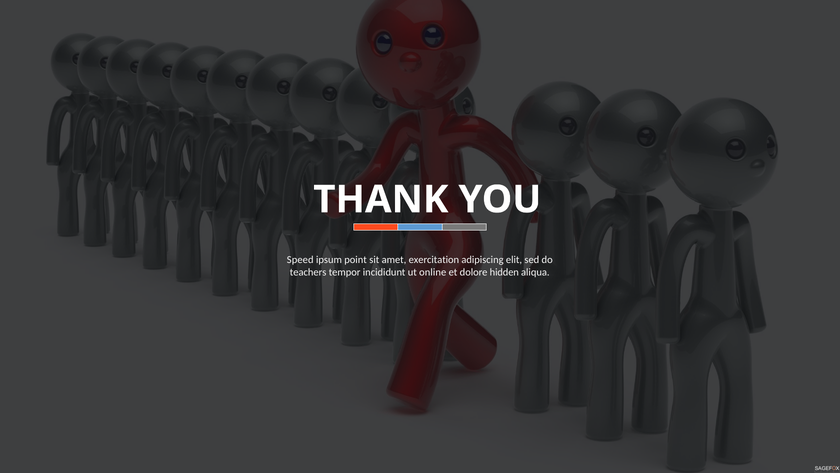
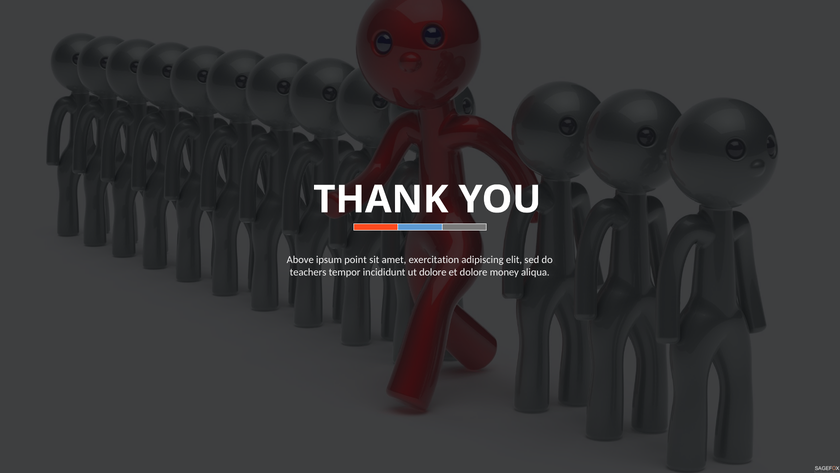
Speed: Speed -> Above (300, 259)
ut online: online -> dolore (433, 272)
hidden: hidden -> money (504, 272)
